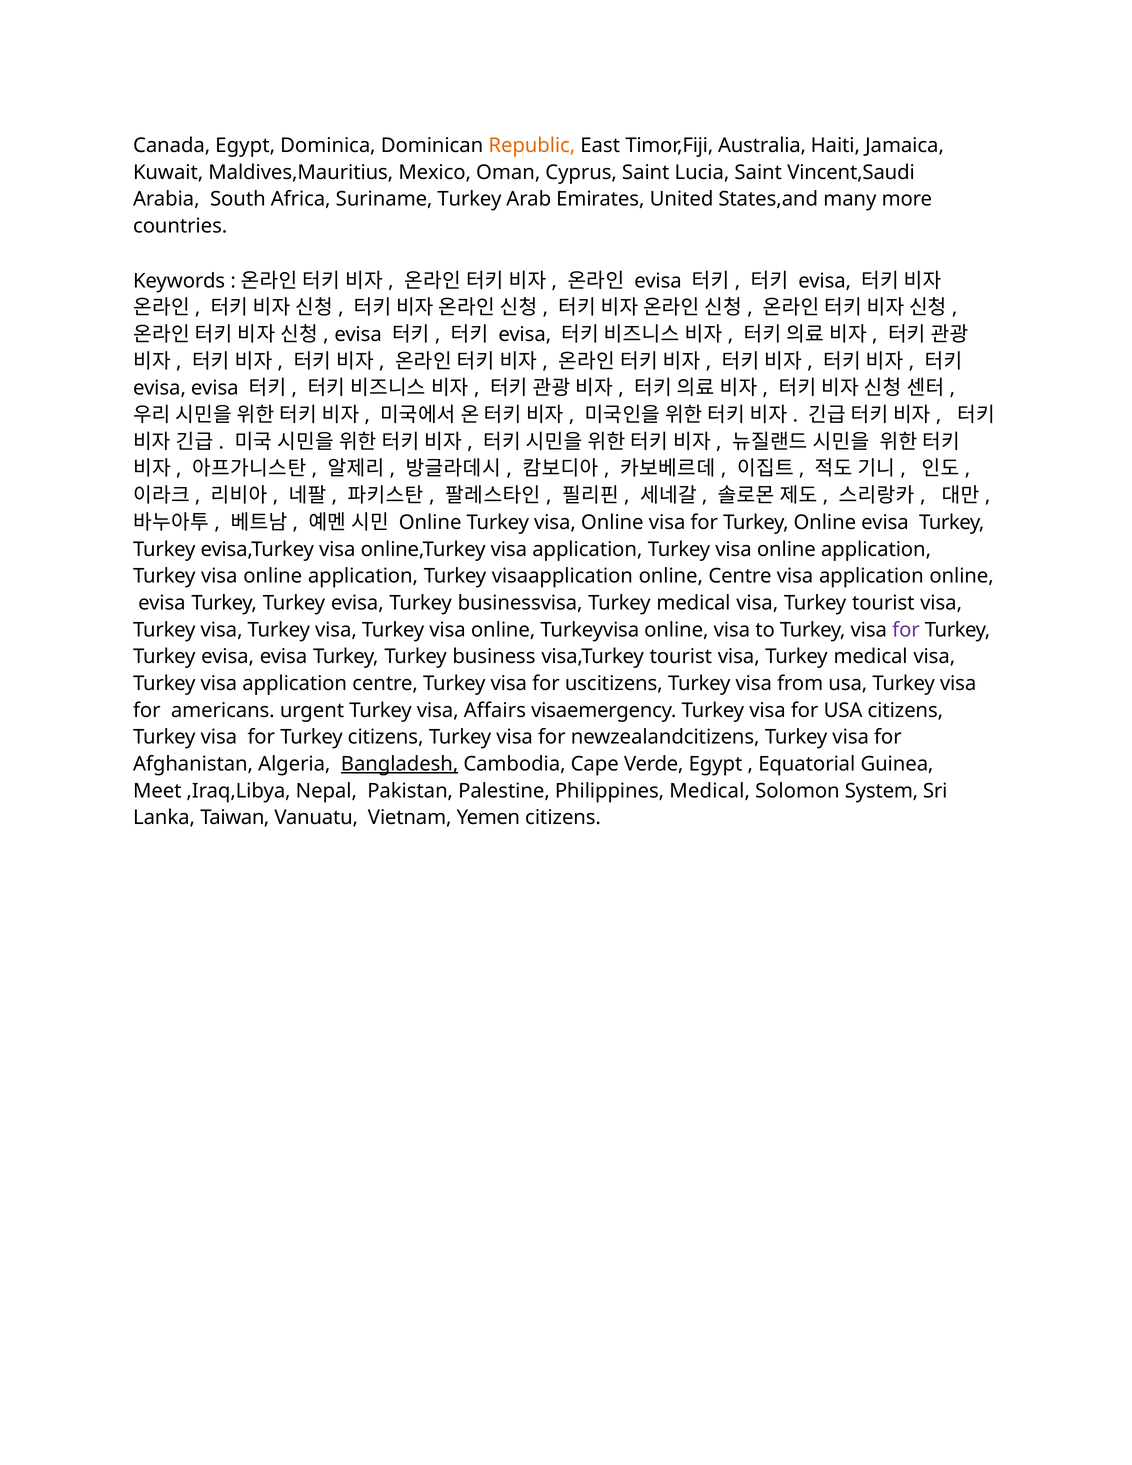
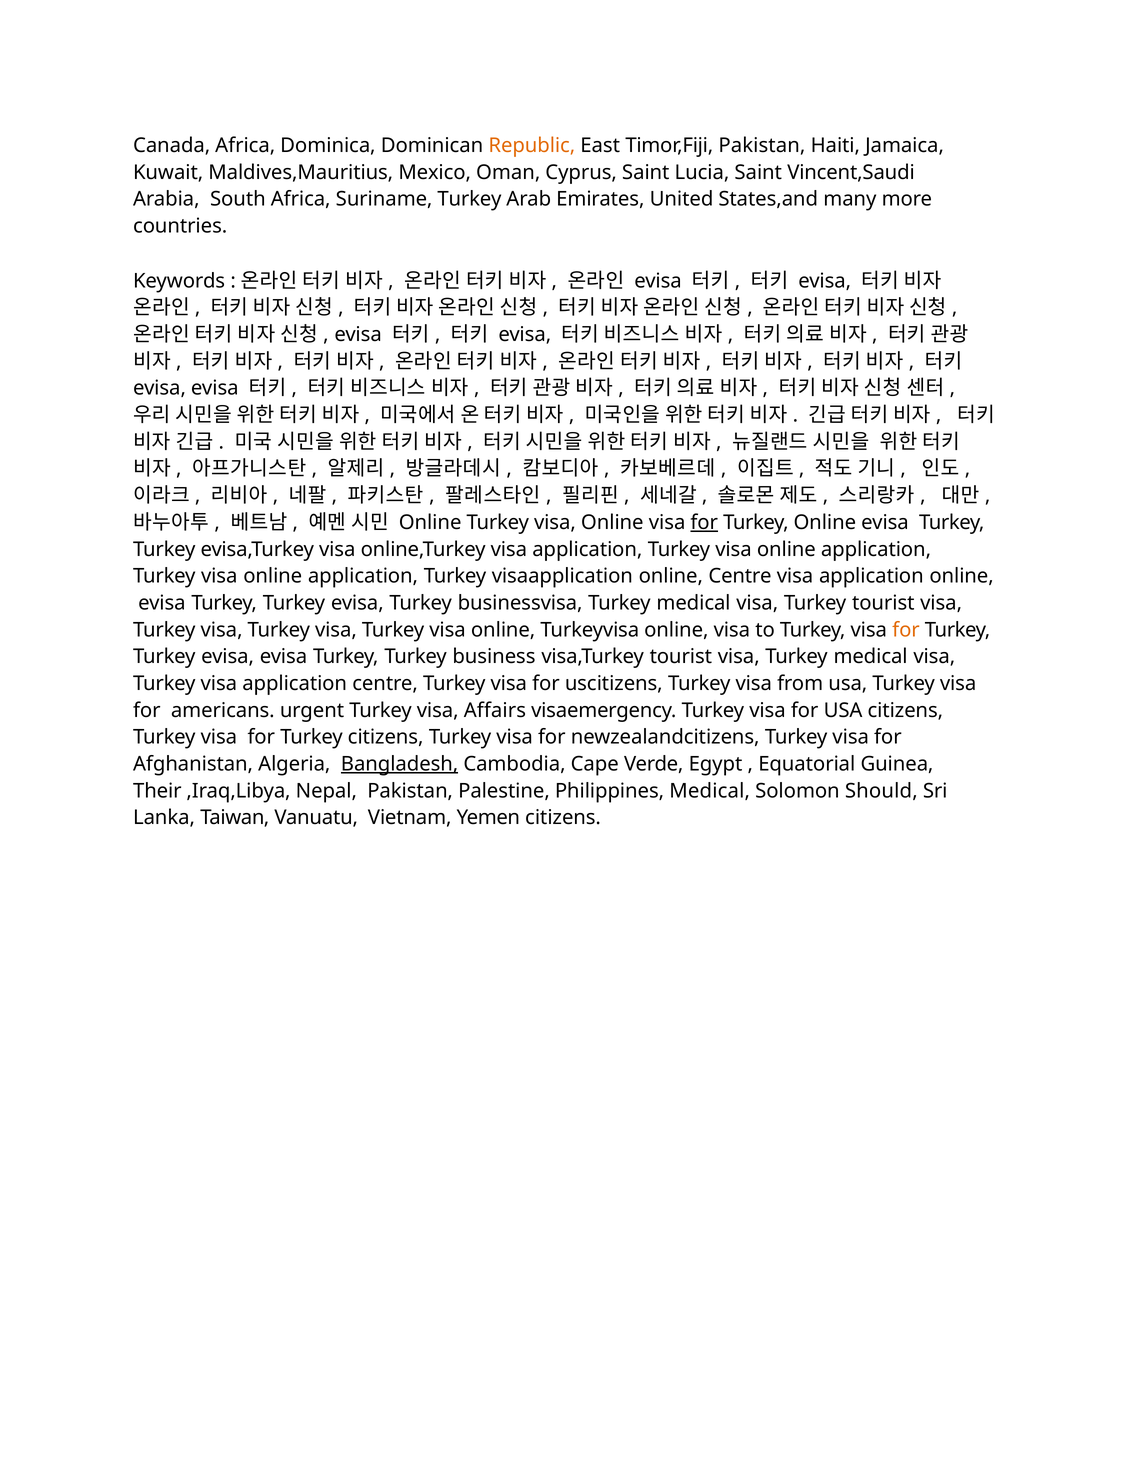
Canada Egypt: Egypt -> Africa (245, 145)
Timor,Fiji Australia: Australia -> Pakistan (762, 145)
for underline: none -> present (704, 522)
for colour: purple -> orange (906, 630)
Meet: Meet -> Their (157, 791)
System: System -> Should (881, 791)
